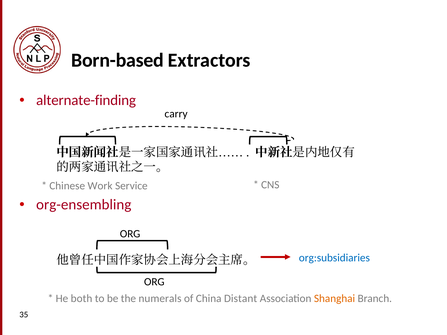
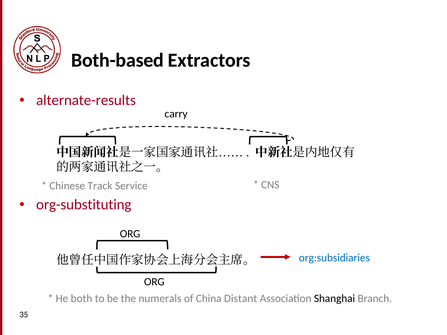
Born-based: Born-based -> Both-based (118, 60)
alternate-finding: alternate-finding -> alternate-results (86, 100)
Work: Work -> Track (100, 186)
org-ensembling: org-ensembling -> org-substituting (84, 205)
Shanghai colour: orange -> black (335, 299)
